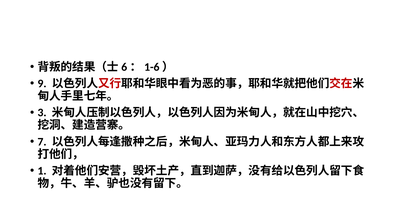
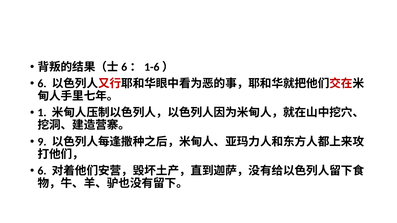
9: 9 -> 6 (42, 84)
3: 3 -> 1 (42, 113)
7: 7 -> 9 (42, 142)
1: 1 -> 6 (42, 171)
